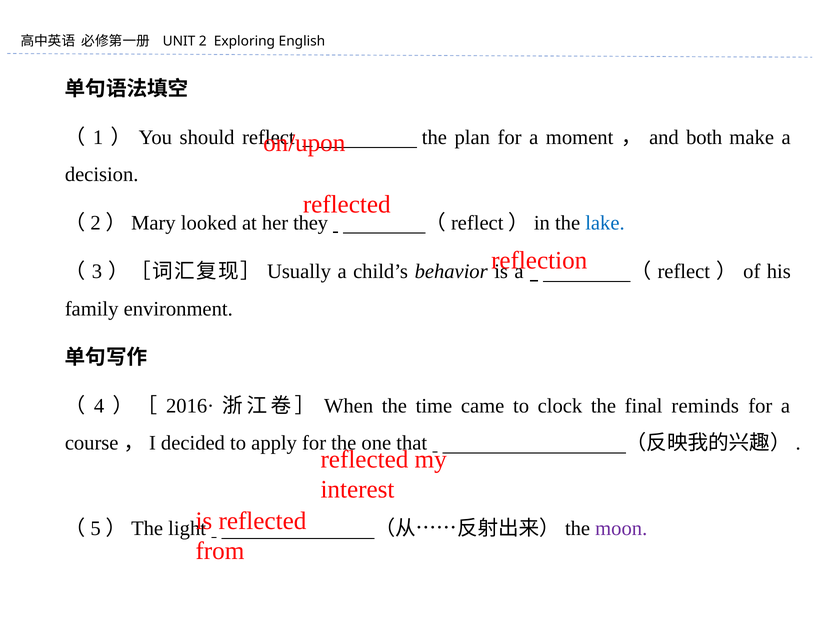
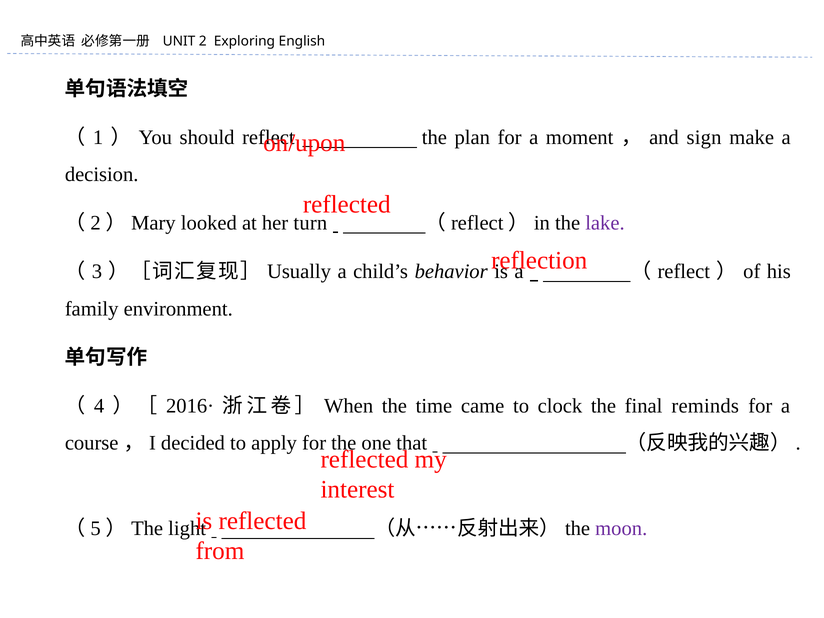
both: both -> sign (704, 138)
they: they -> turn (310, 223)
lake colour: blue -> purple (605, 223)
